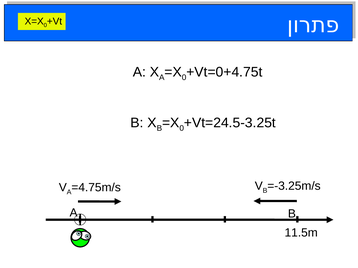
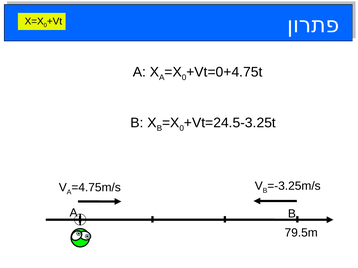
11.5m: 11.5m -> 79.5m (301, 233)
